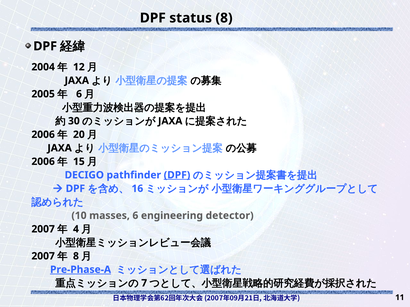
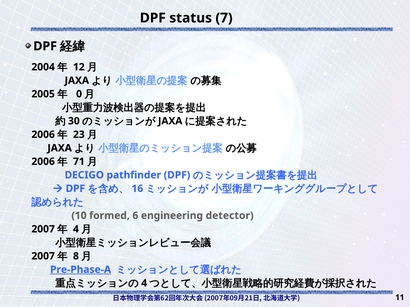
status 8: 8 -> 7 (224, 18)
6: 6 -> 0 (79, 94)
20: 20 -> 23 (79, 135)
15: 15 -> 71 (79, 162)
DPF underline: present -> none (177, 175)
masses: masses -> formed (109, 216)
7: 7 -> 4 (144, 284)
